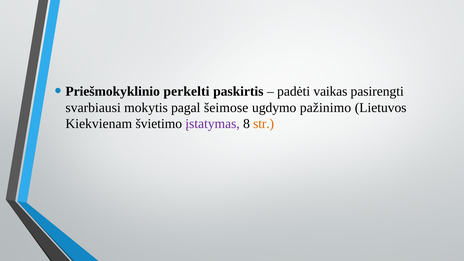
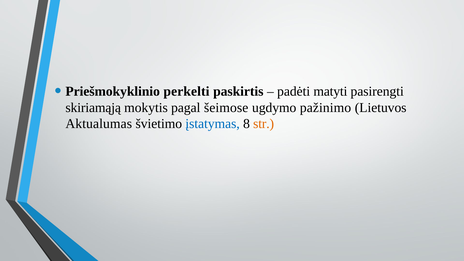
vaikas: vaikas -> matyti (330, 91)
svarbiausi: svarbiausi -> skiriamąją (93, 108)
Kiekvienam: Kiekvienam -> Aktualumas (99, 124)
įstatymas colour: purple -> blue (213, 124)
